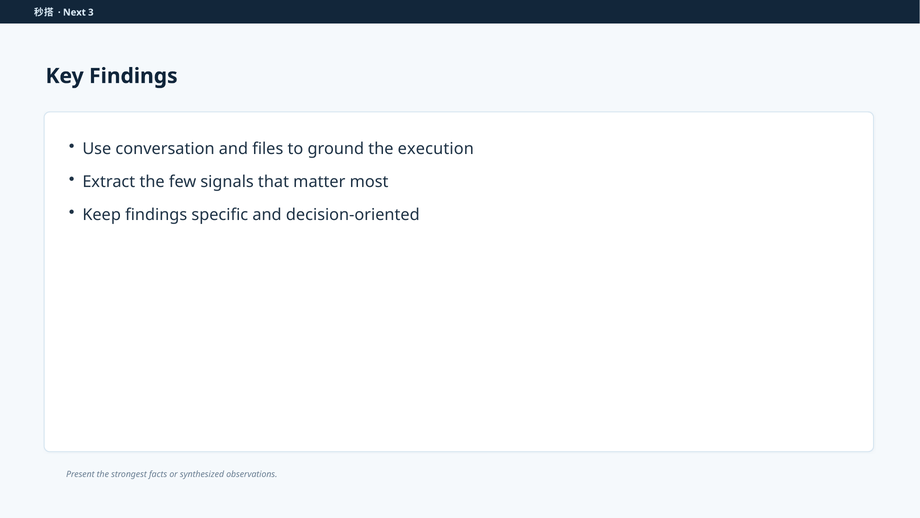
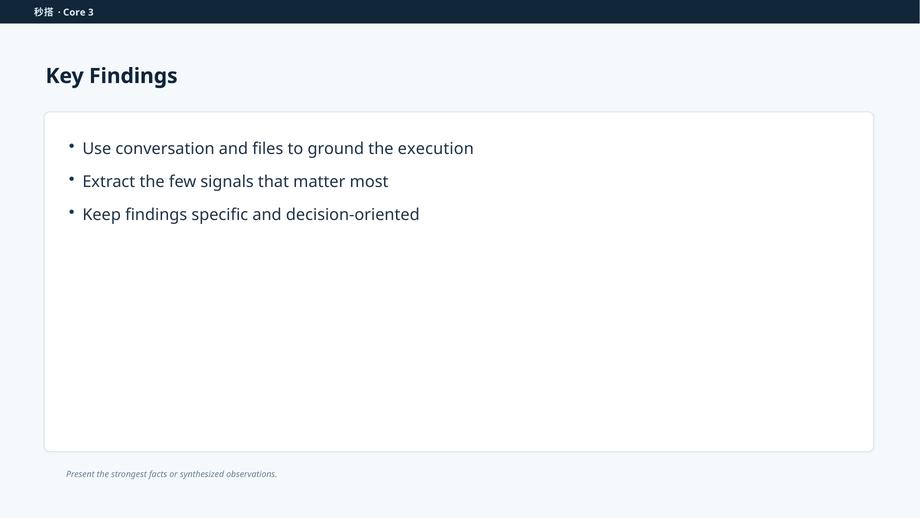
Next: Next -> Core (74, 12)
